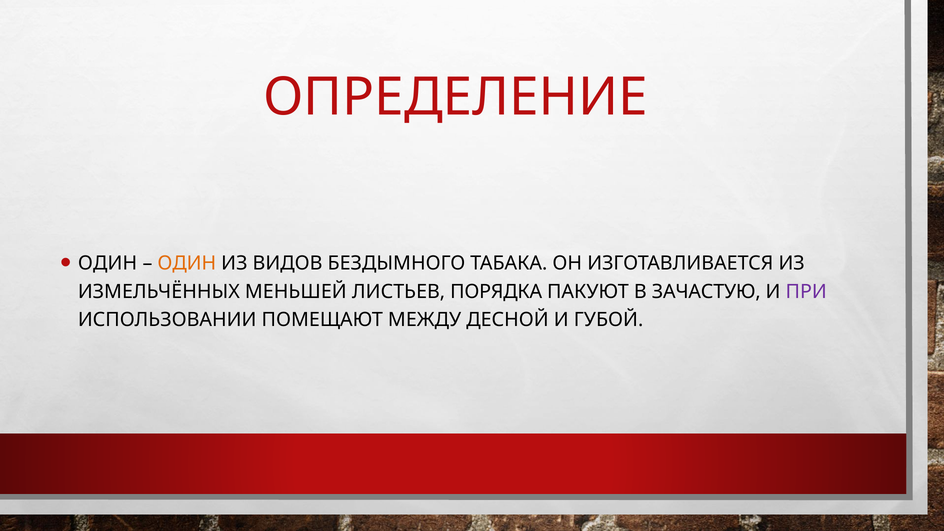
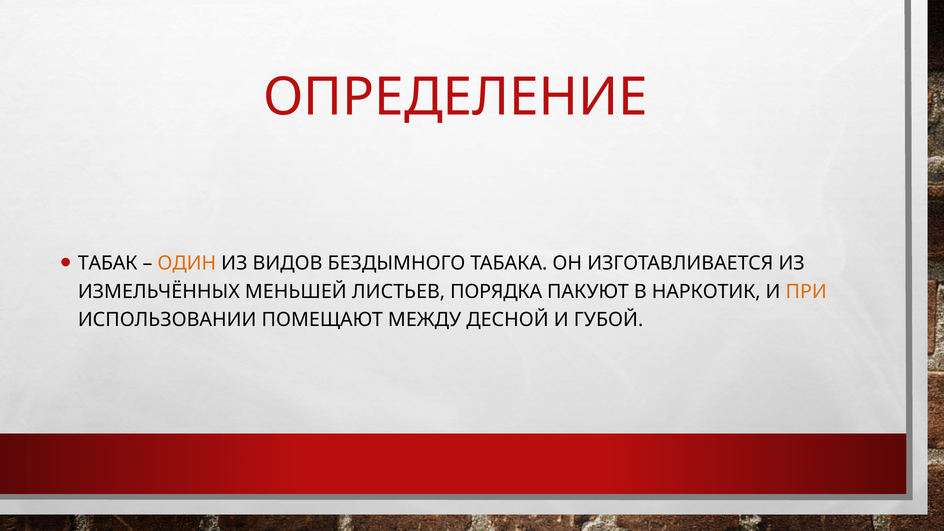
ОДИН: ОДИН -> ТАБАК (108, 263)
ЗАЧАСТУЮ: ЗАЧАСТУЮ -> НАРКОТИК (706, 292)
ПРИ colour: purple -> orange (806, 292)
